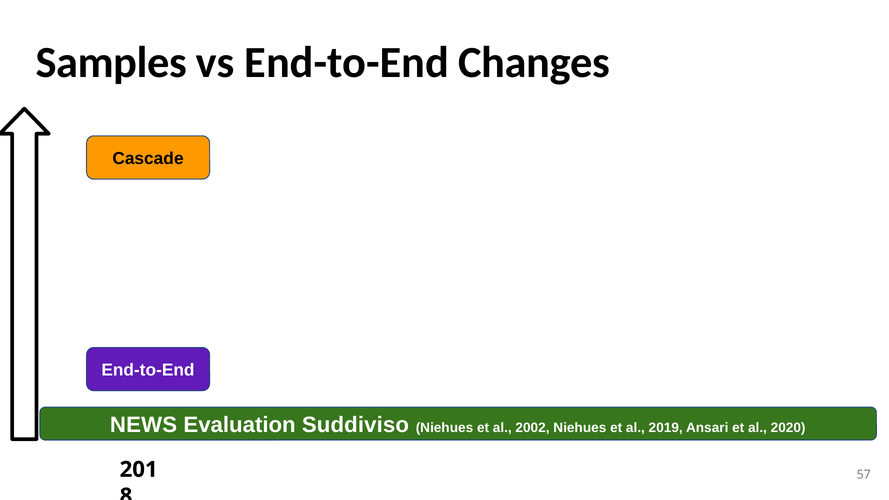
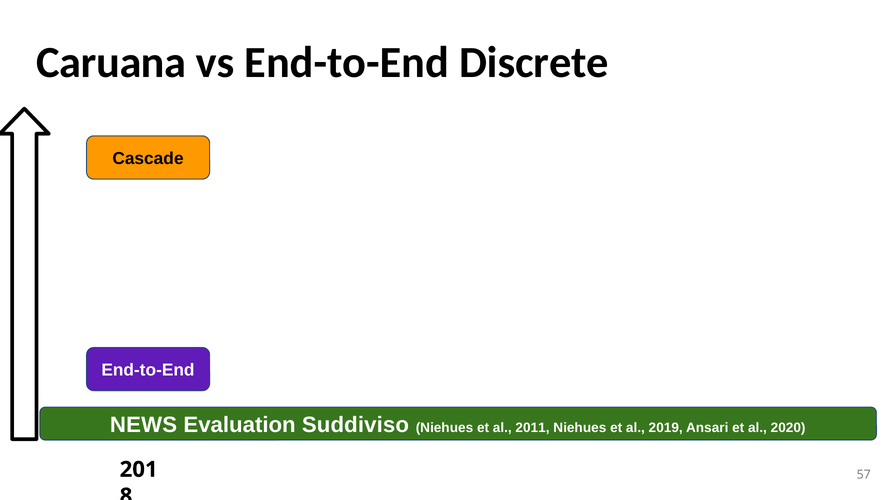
Samples: Samples -> Caruana (111, 63)
Changes: Changes -> Discrete (534, 63)
2002: 2002 -> 2011 (533, 428)
